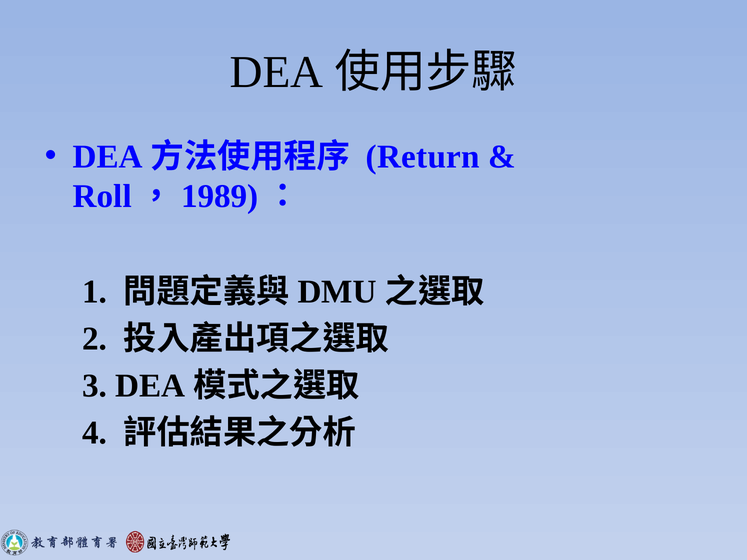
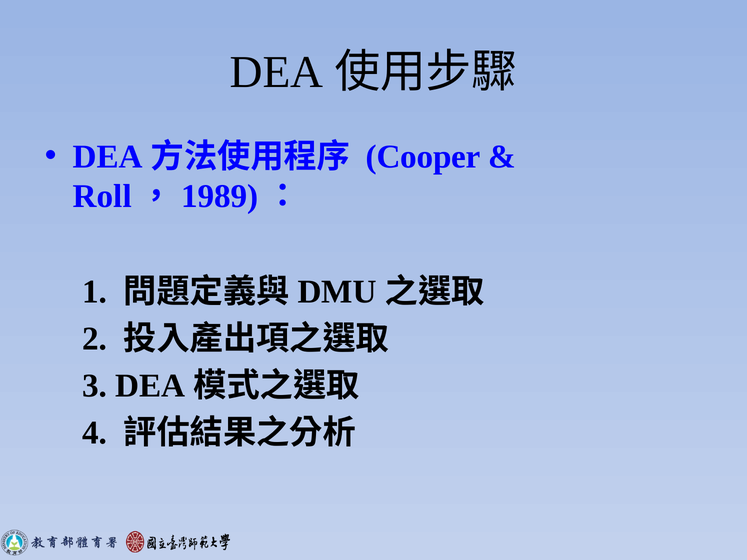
Return: Return -> Cooper (423, 157)
